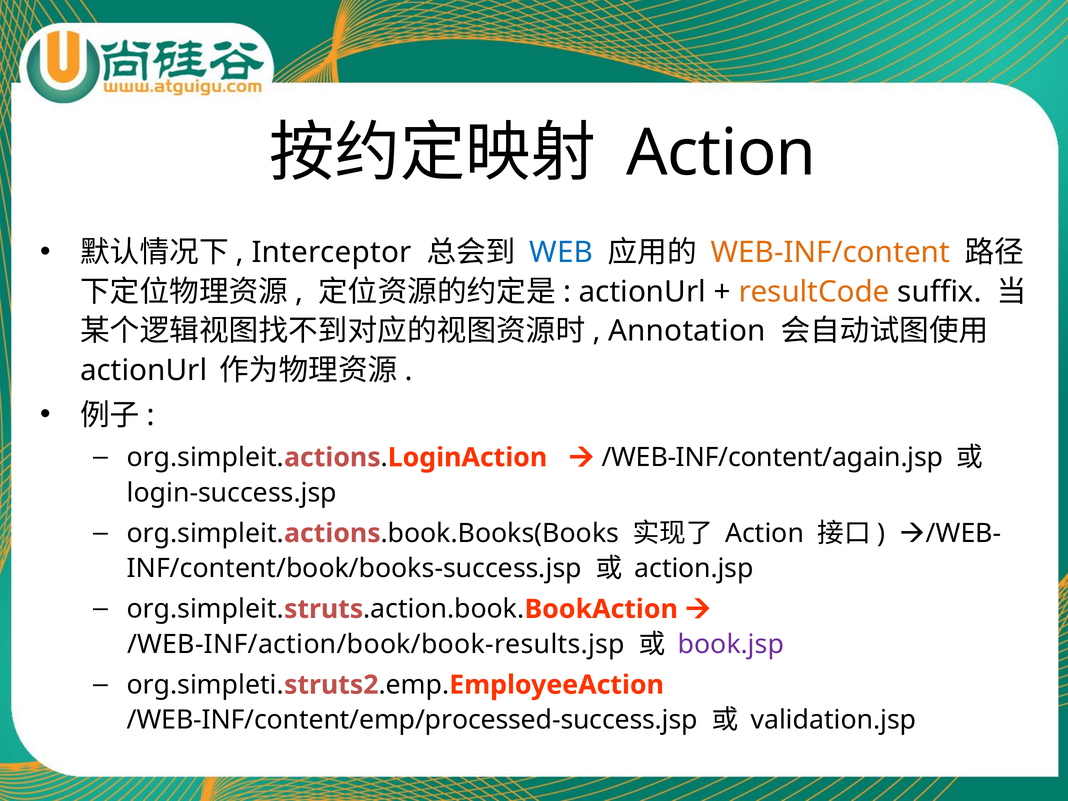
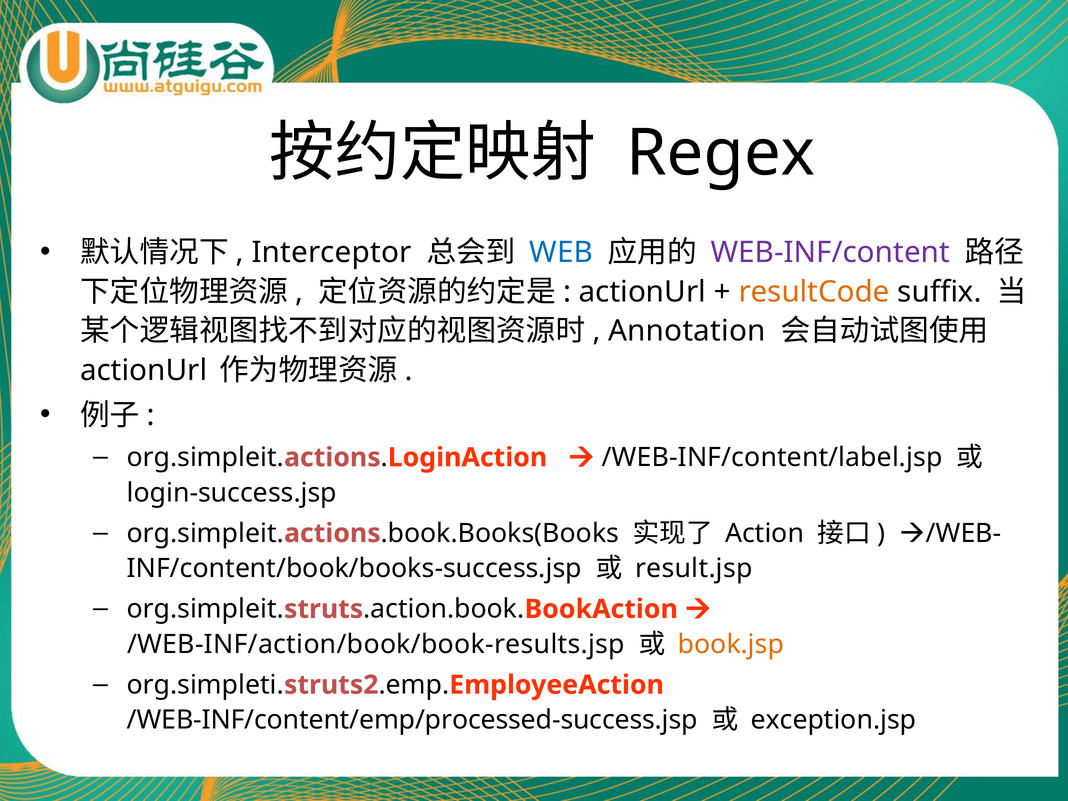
Action: Action -> Regex (721, 153)
WEB-INF/content colour: orange -> purple (830, 253)
/WEB-INF/content/again.jsp: /WEB-INF/content/again.jsp -> /WEB-INF/content/label.jsp (772, 457)
action.jsp: action.jsp -> result.jsp (694, 569)
book.jsp colour: purple -> orange (731, 644)
validation.jsp: validation.jsp -> exception.jsp (833, 720)
